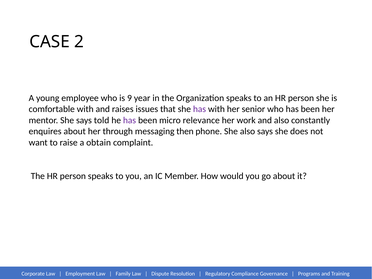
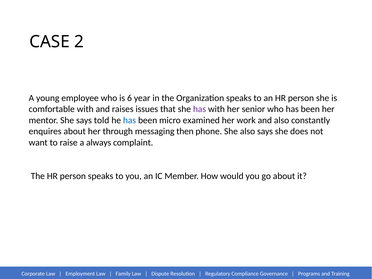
9: 9 -> 6 (130, 98)
has colour: purple -> blue (130, 120)
relevance: relevance -> examined (201, 120)
obtain: obtain -> always (99, 143)
